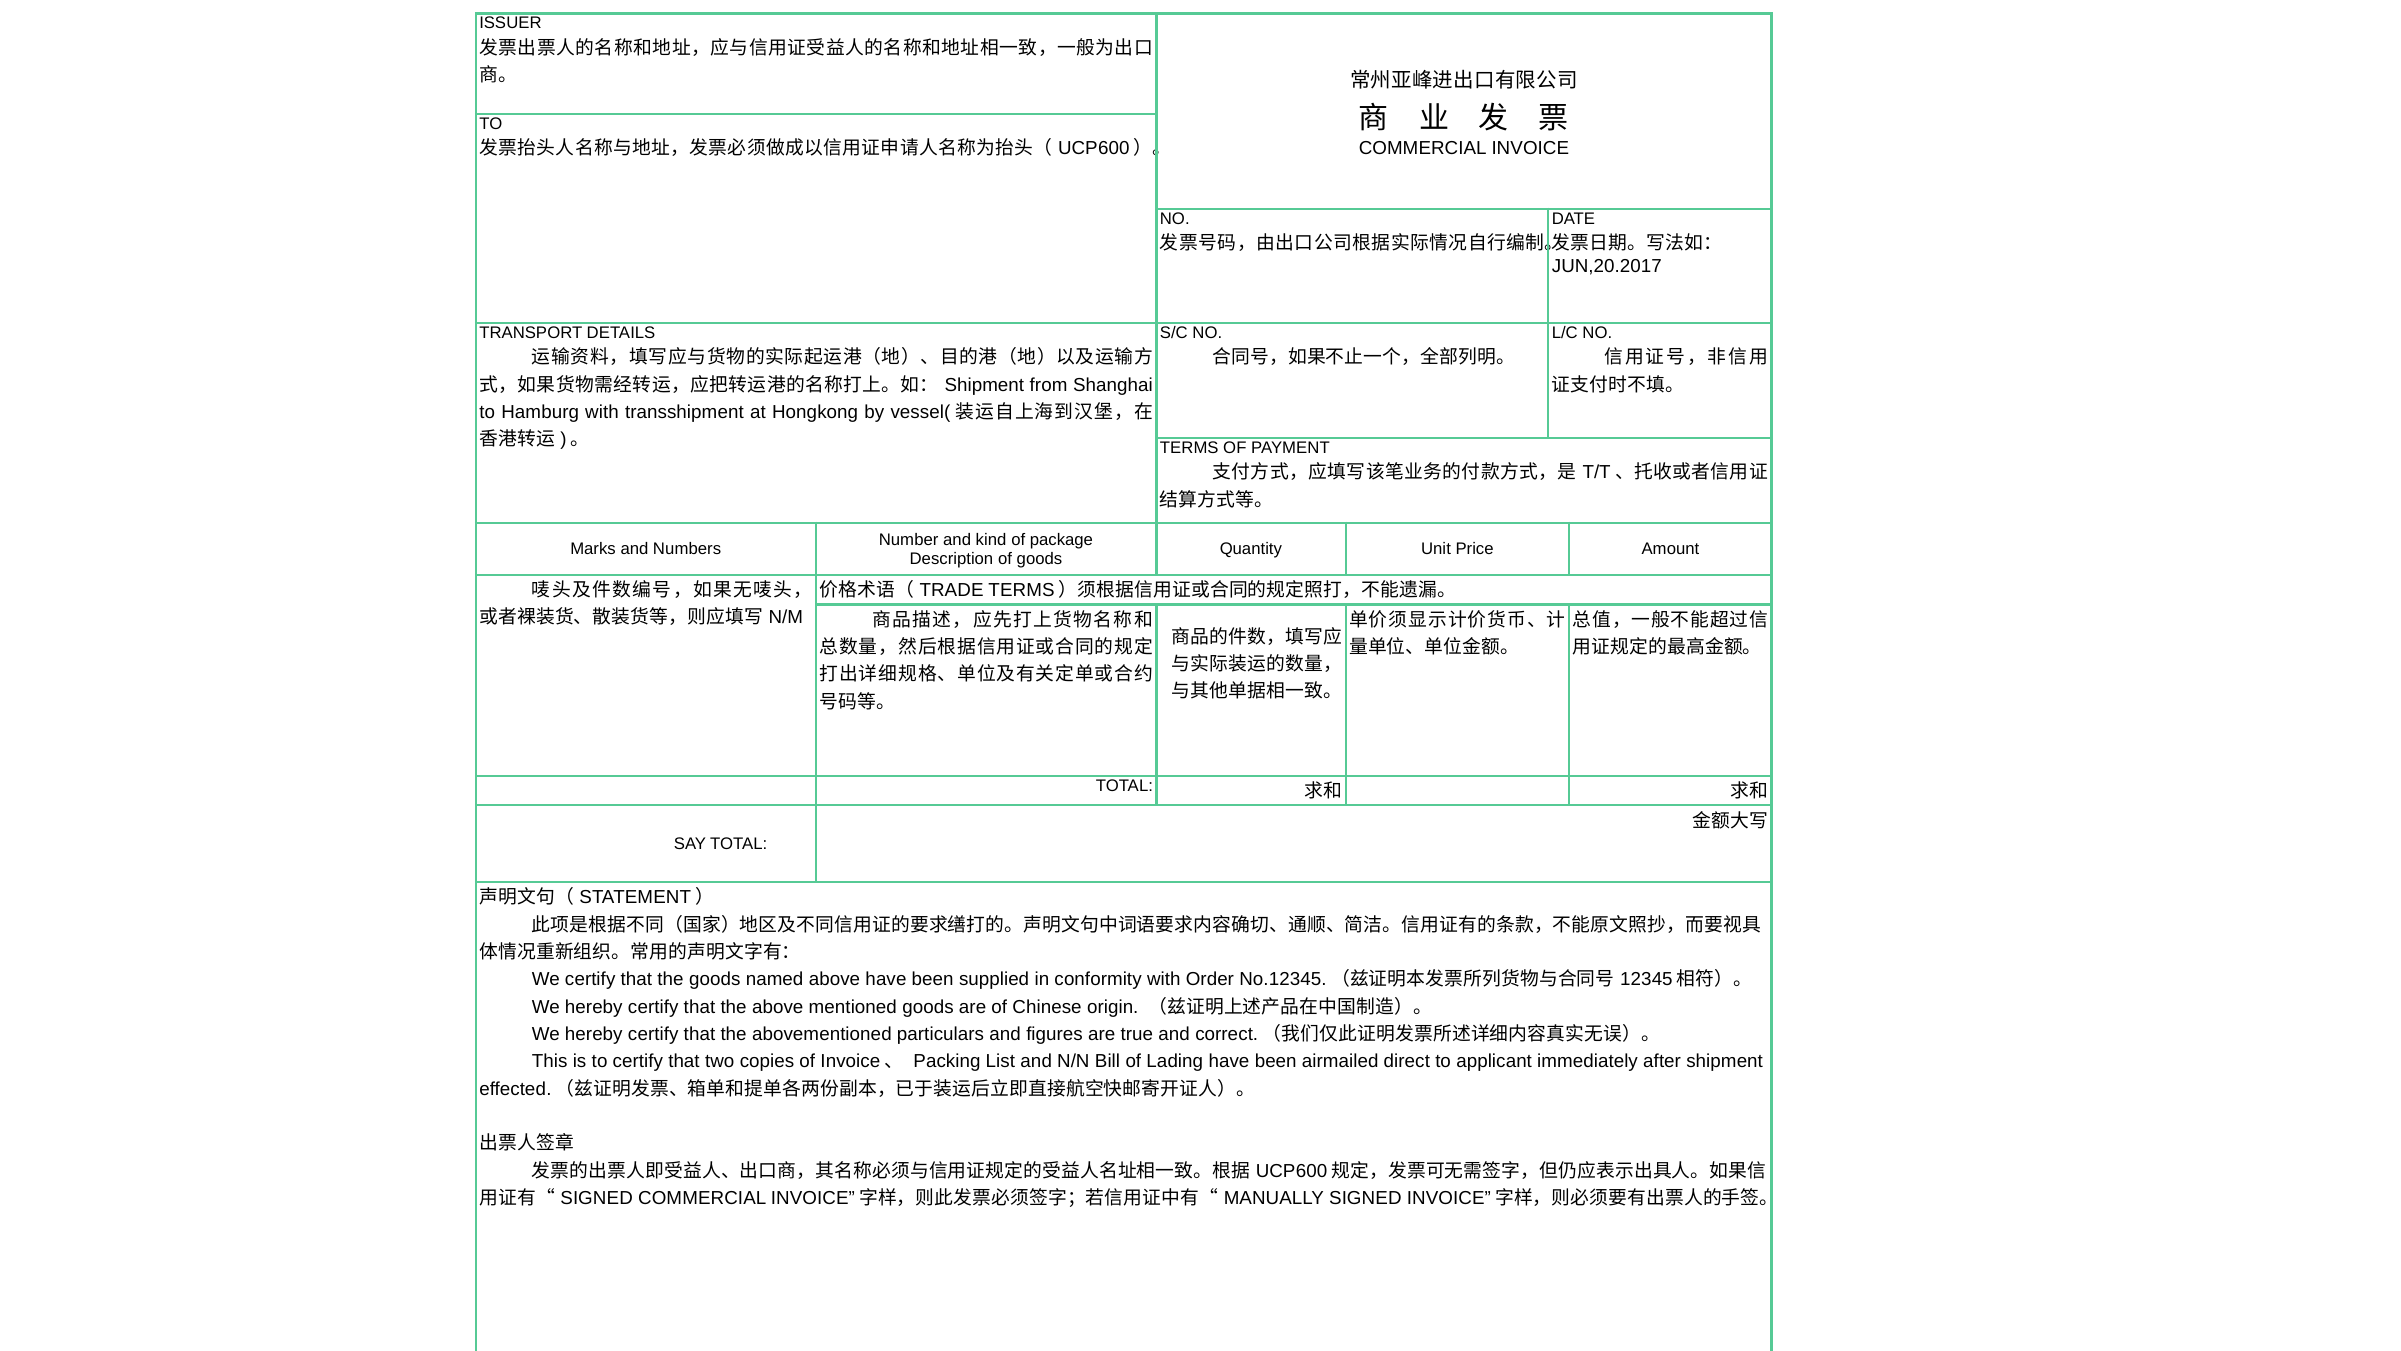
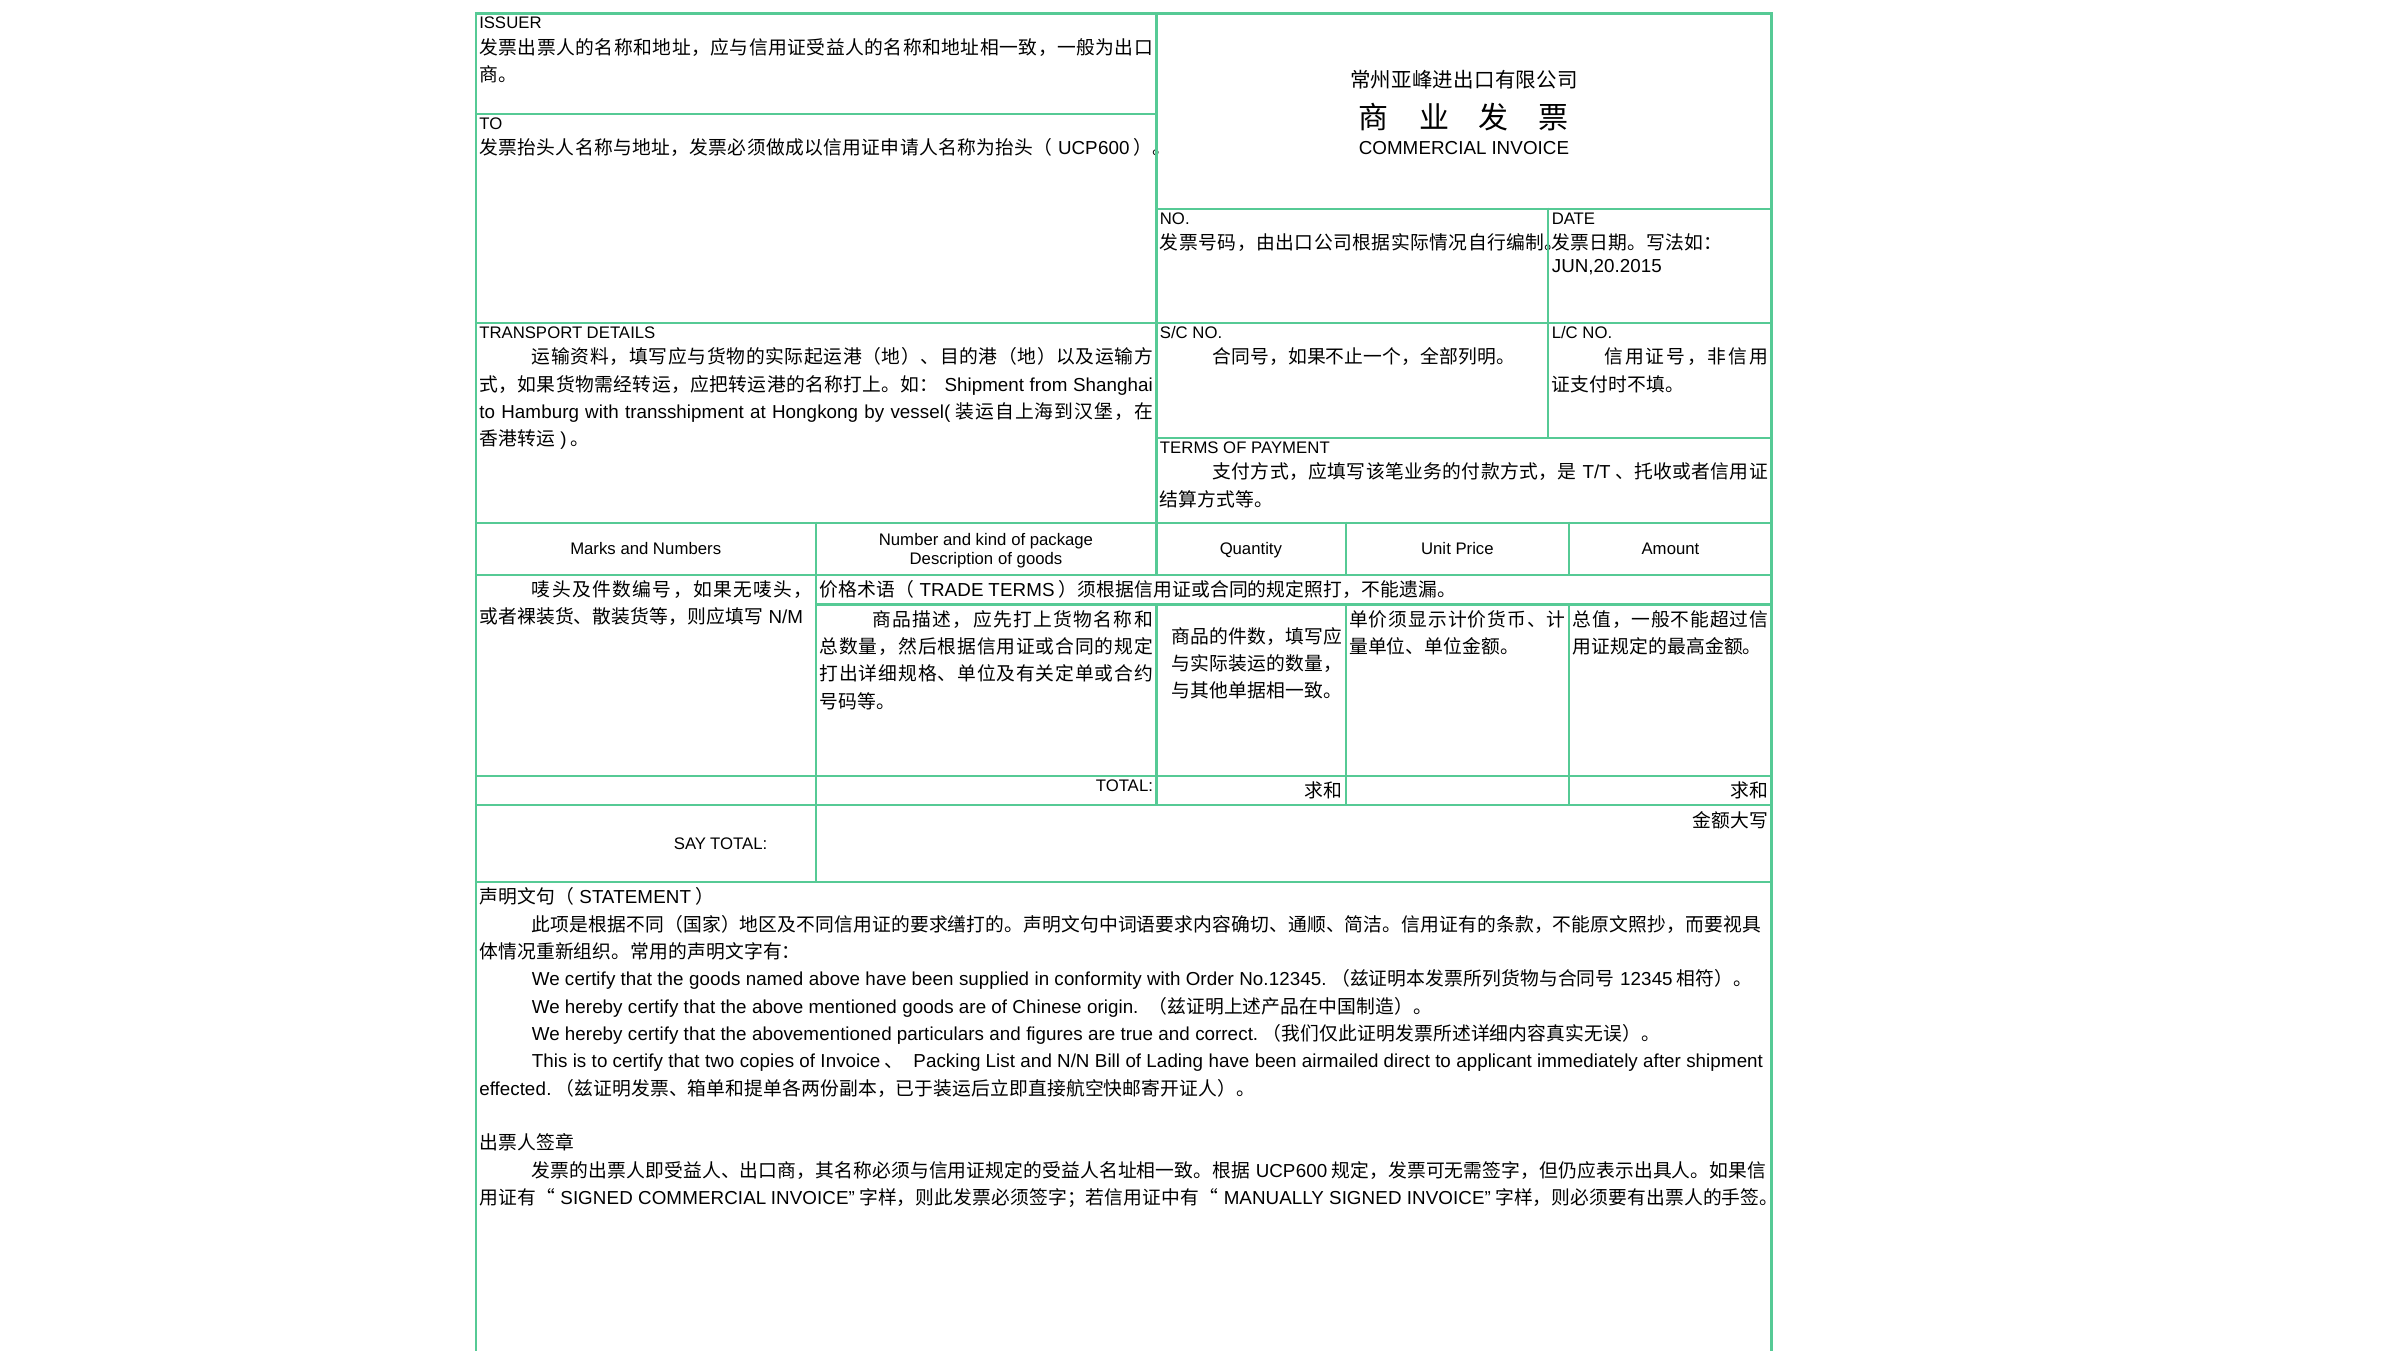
JUN,20.2017: JUN,20.2017 -> JUN,20.2015 (1607, 266)
